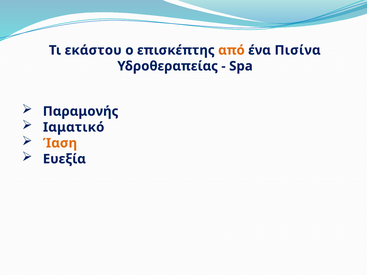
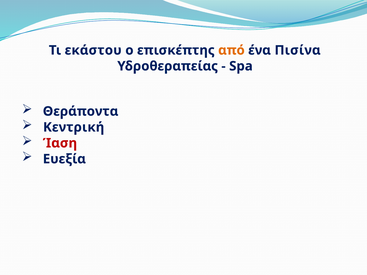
Παραμονής: Παραμονής -> Θεράποντα (81, 111)
Ιαματικό: Ιαματικό -> Κεντρική (74, 127)
Ίαση colour: orange -> red (60, 143)
